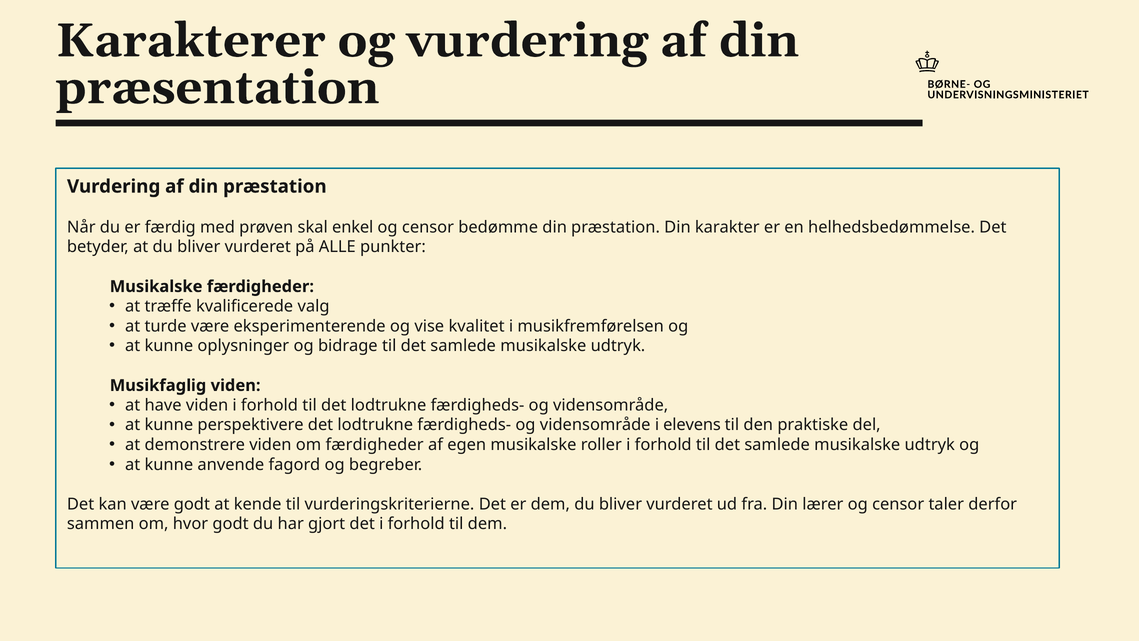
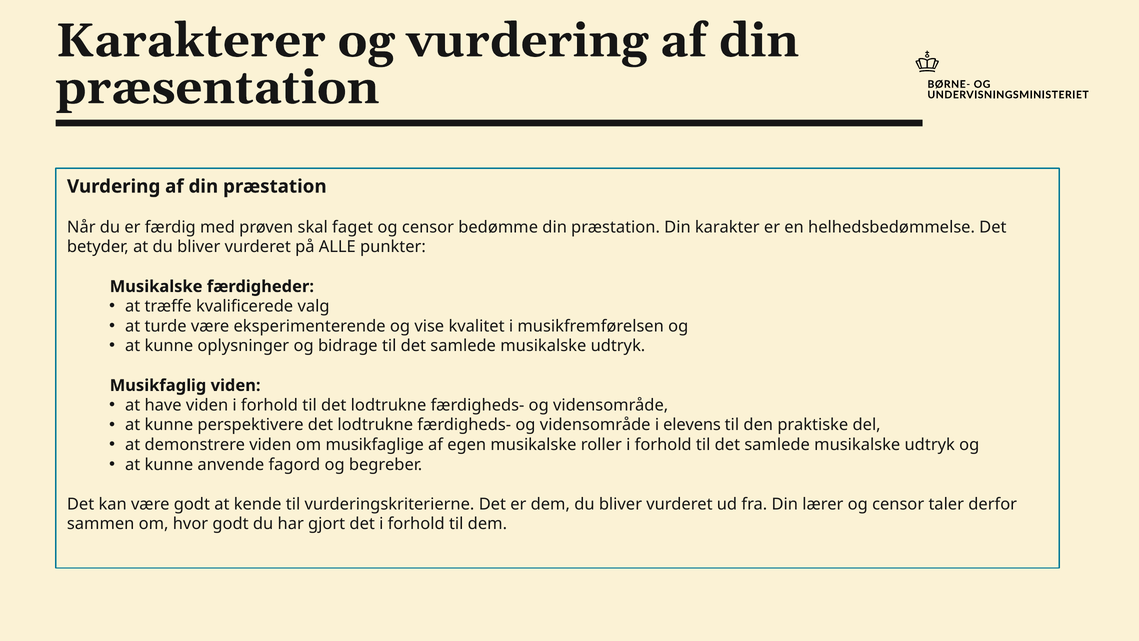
enkel: enkel -> faget (353, 227)
om færdigheder: færdigheder -> musikfaglige (375, 445)
